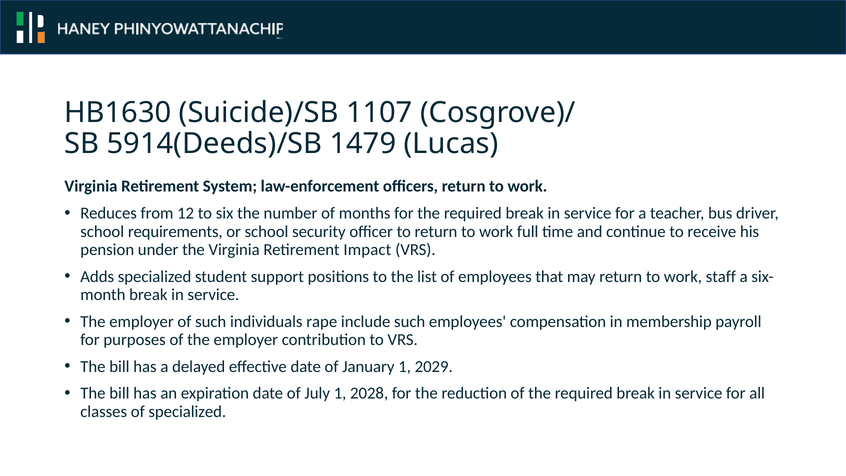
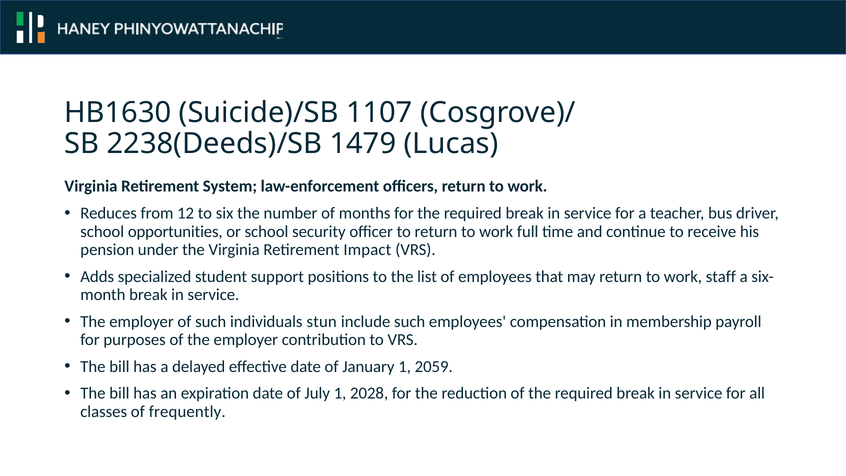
5914(Deeds)/SB: 5914(Deeds)/SB -> 2238(Deeds)/SB (214, 144)
requirements: requirements -> opportunities (175, 231)
rape: rape -> stun (322, 321)
2029: 2029 -> 2059 (434, 366)
of specialized: specialized -> frequently (187, 411)
